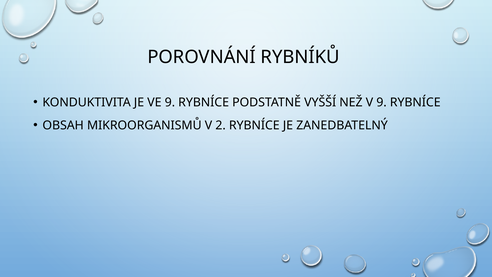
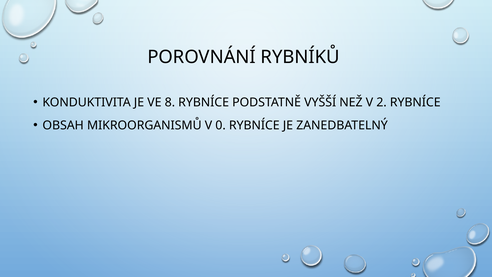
VE 9: 9 -> 8 (170, 102)
V 9: 9 -> 2 (382, 102)
2: 2 -> 0 (221, 125)
